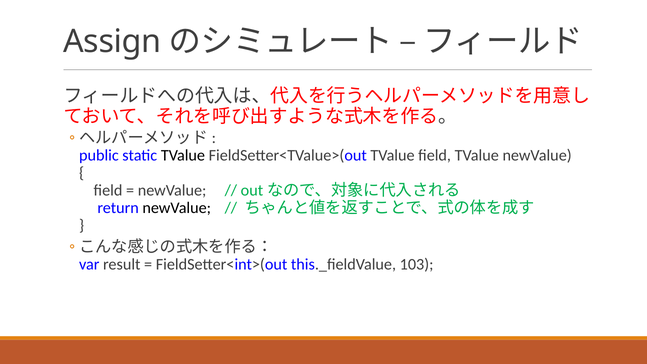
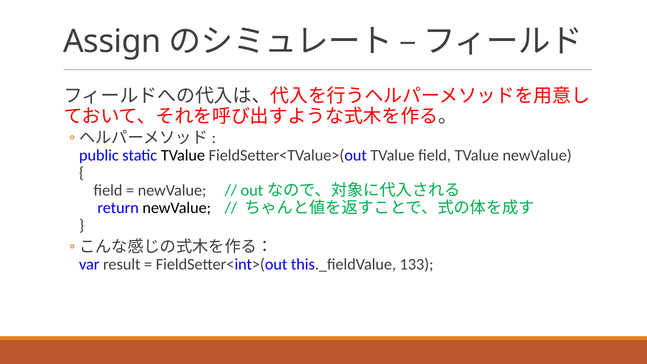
103: 103 -> 133 (417, 264)
